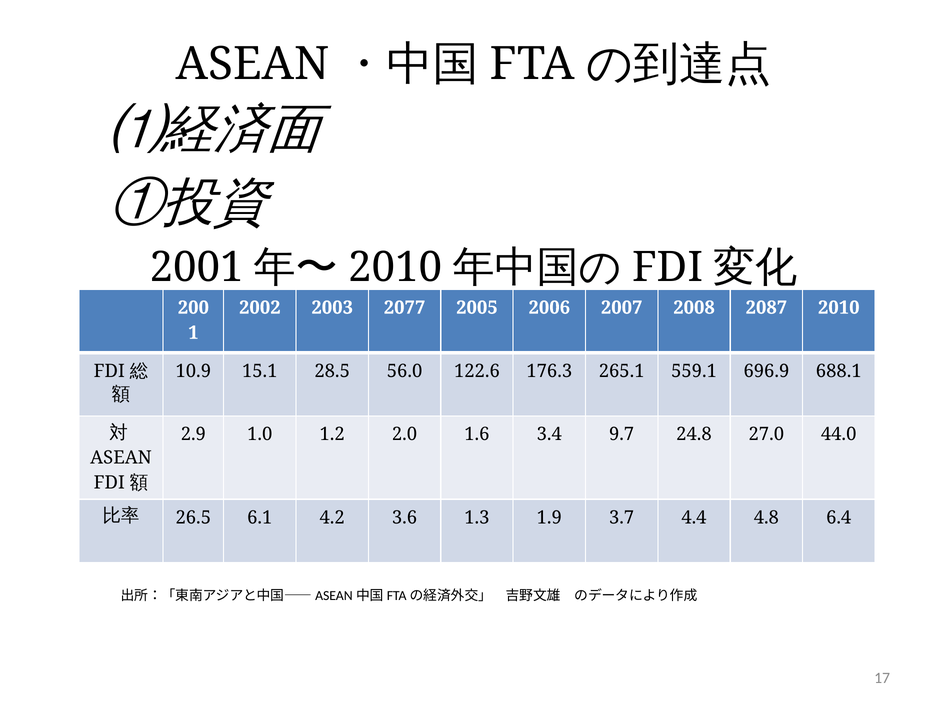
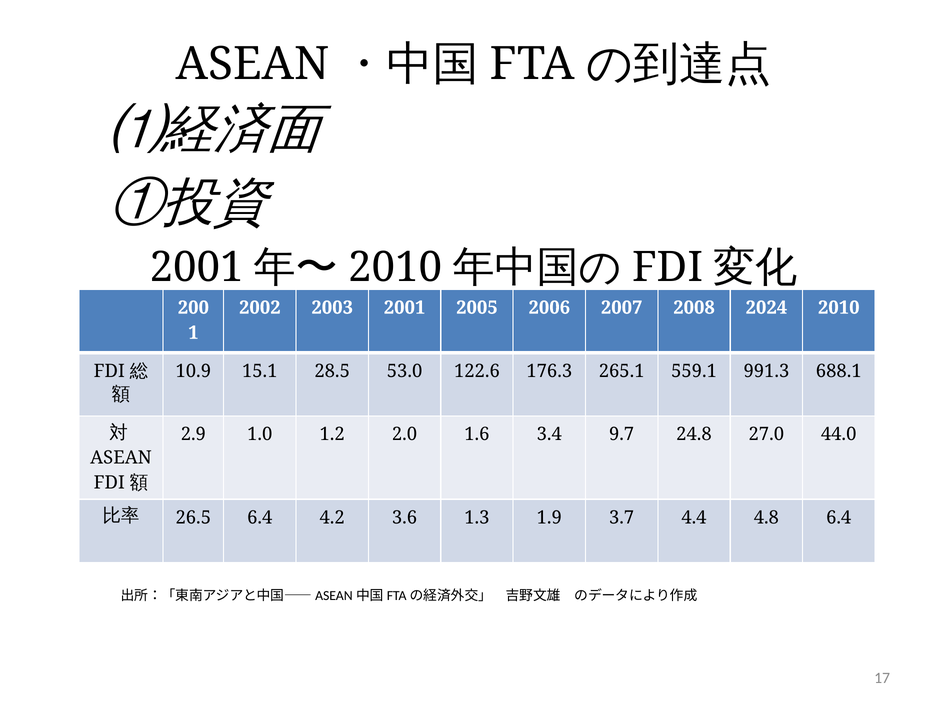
2003 2077: 2077 -> 2001 (405, 308)
2087: 2087 -> 2024 (766, 308)
56.0: 56.0 -> 53.0 (405, 371)
696.9: 696.9 -> 991.3 (766, 371)
26.5 6.1: 6.1 -> 6.4 (260, 518)
